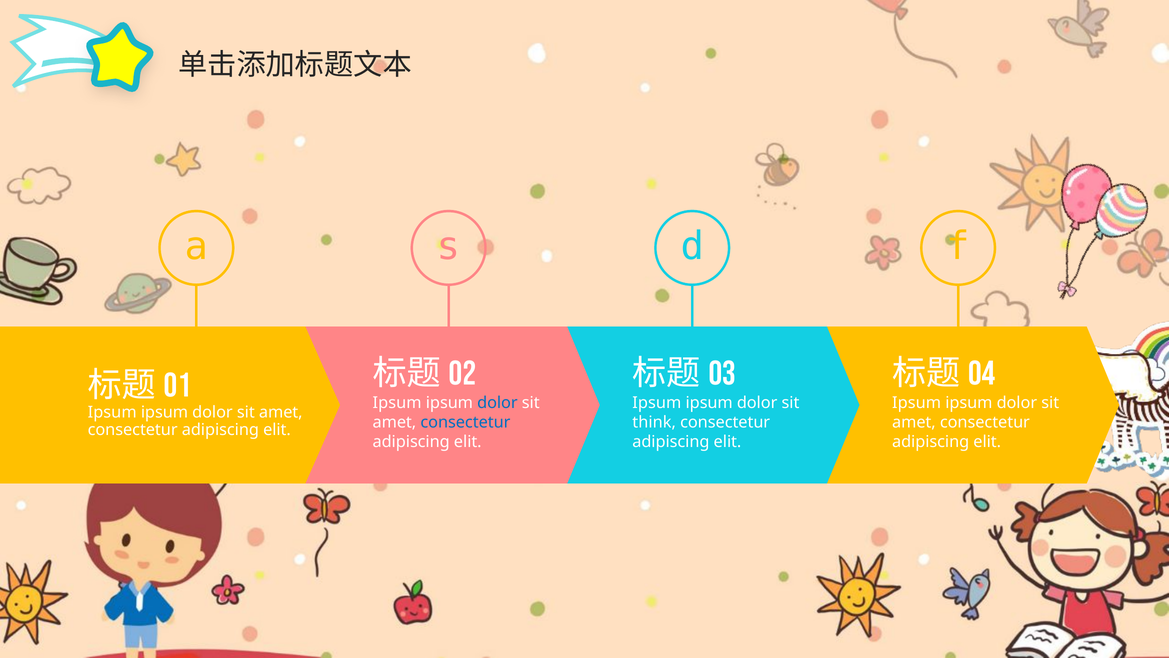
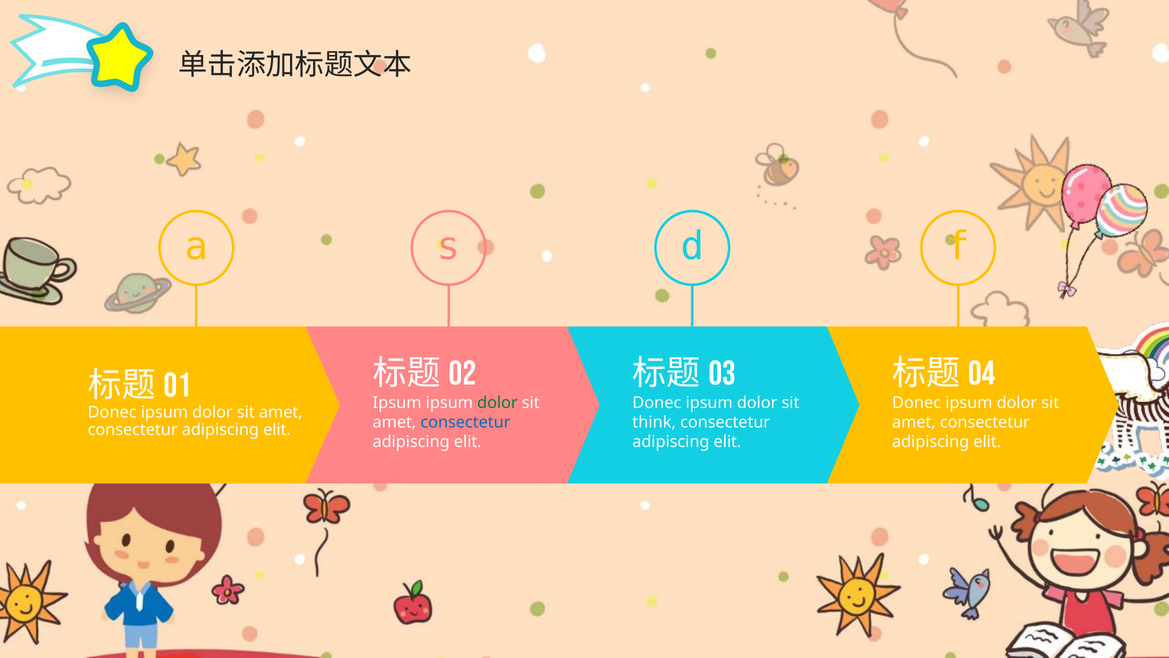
dolor colour: blue -> green (497, 402)
Ipsum: Ipsum -> Donec (657, 402)
Ipsum: Ipsum -> Donec (917, 402)
Ipsum: Ipsum -> Donec (112, 412)
